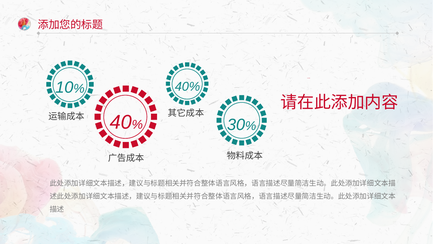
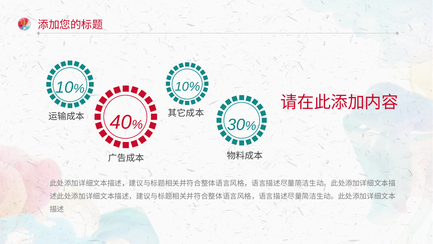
40%: 40% -> 10% (187, 87)
